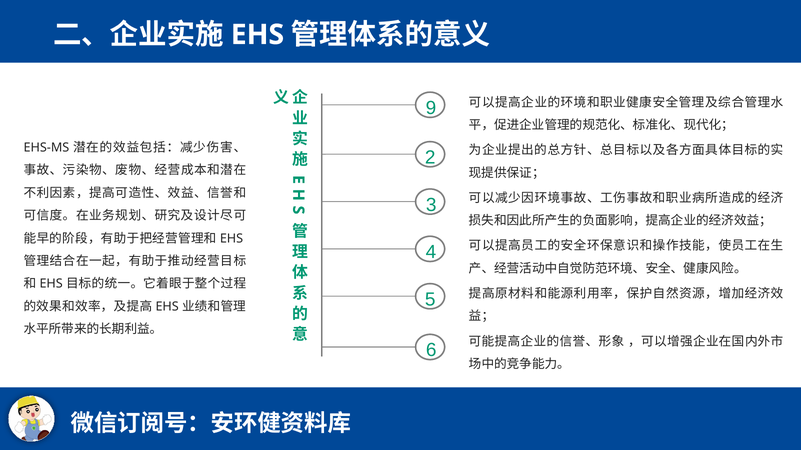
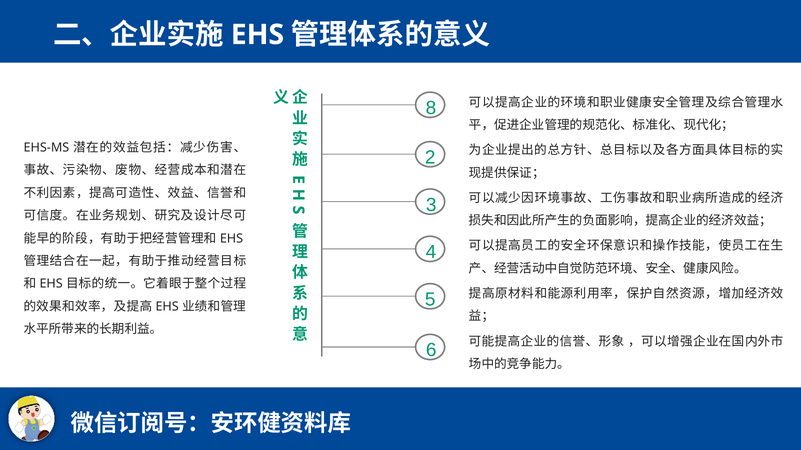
9: 9 -> 8 (431, 108)
